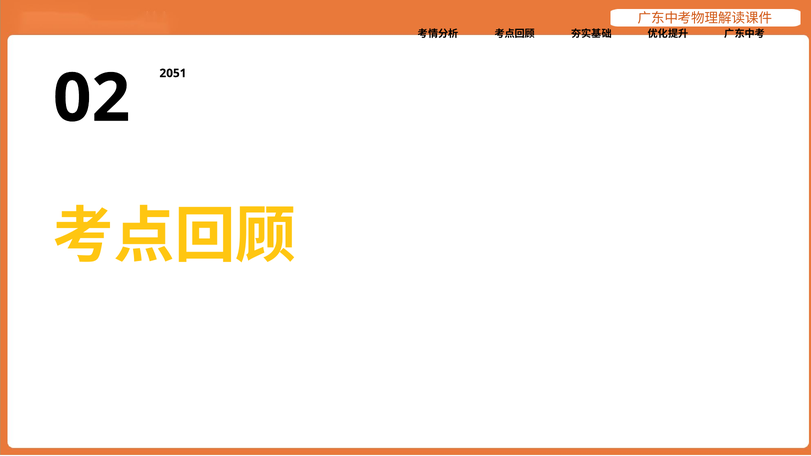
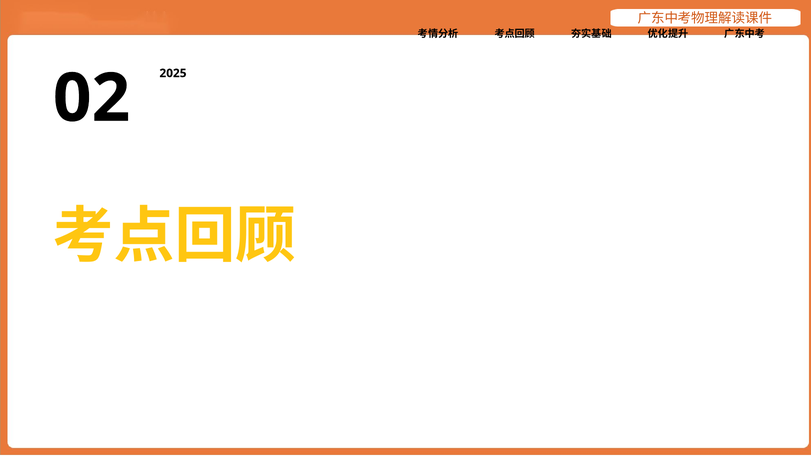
2051: 2051 -> 2025 (173, 73)
